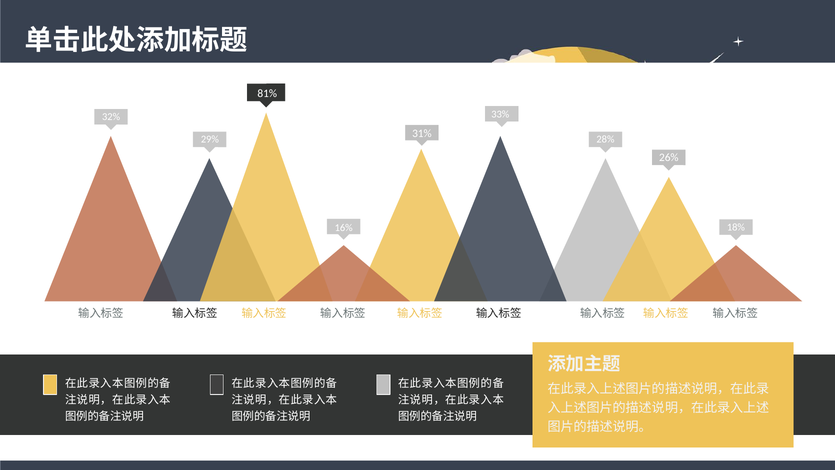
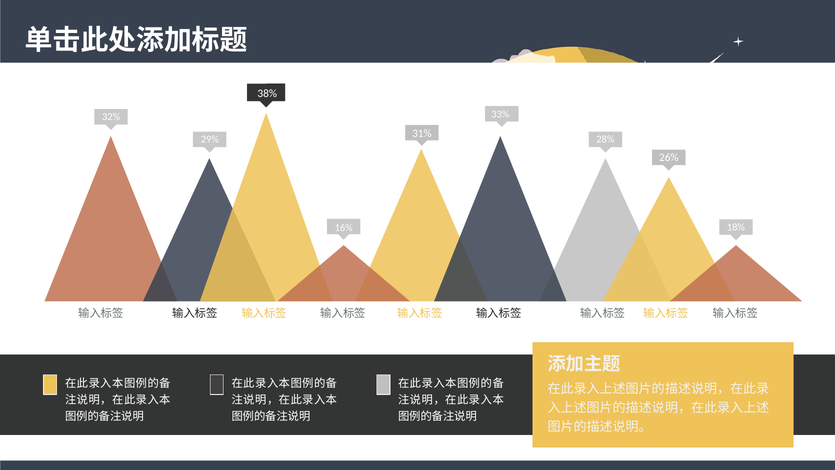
81%: 81% -> 38% (267, 94)
